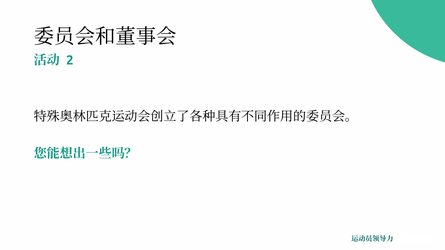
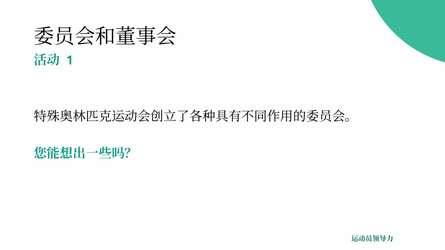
2: 2 -> 1 (70, 60)
